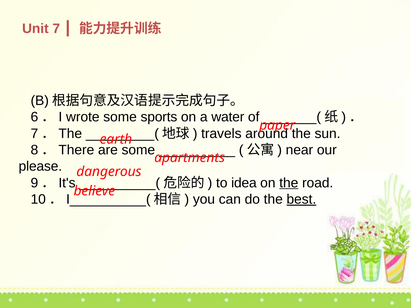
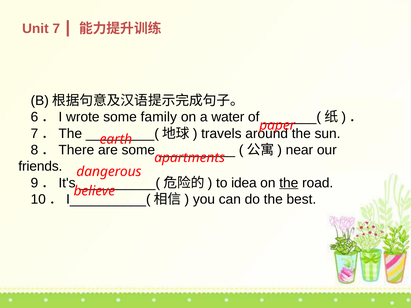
sports: sports -> family (159, 117)
please: please -> friends (40, 167)
best underline: present -> none (301, 199)
